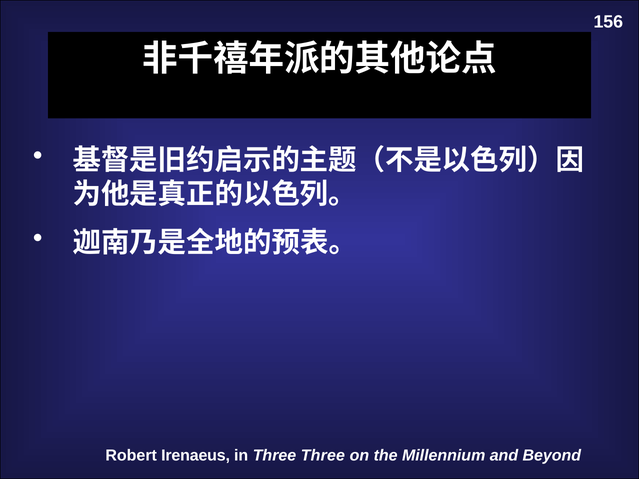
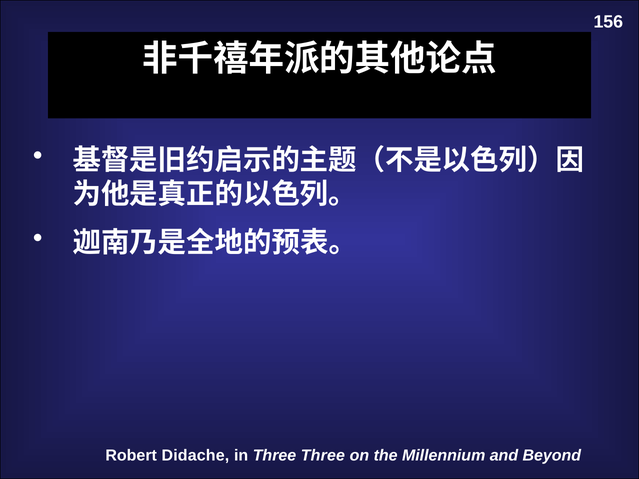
Irenaeus: Irenaeus -> Didache (195, 456)
